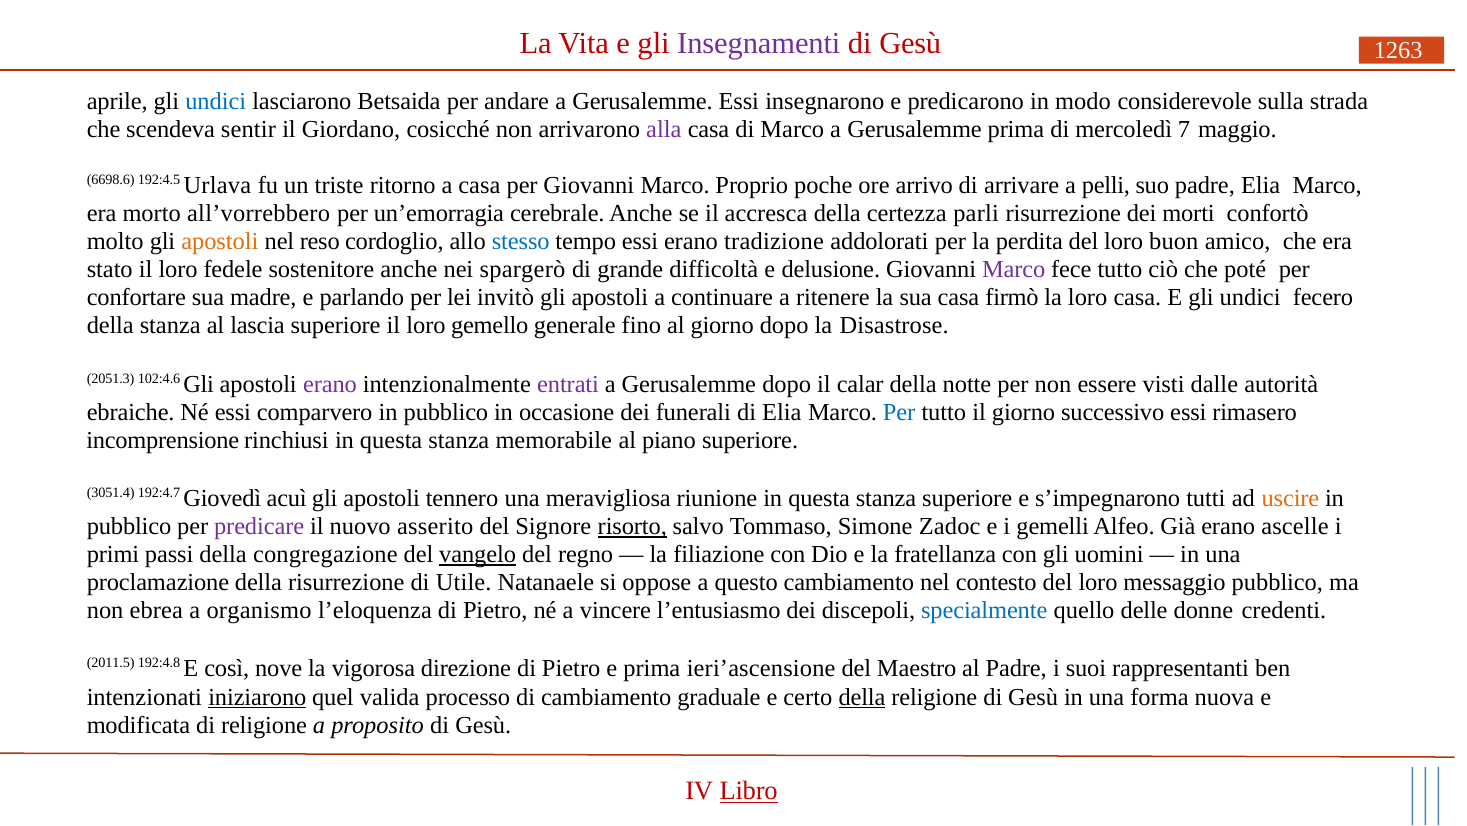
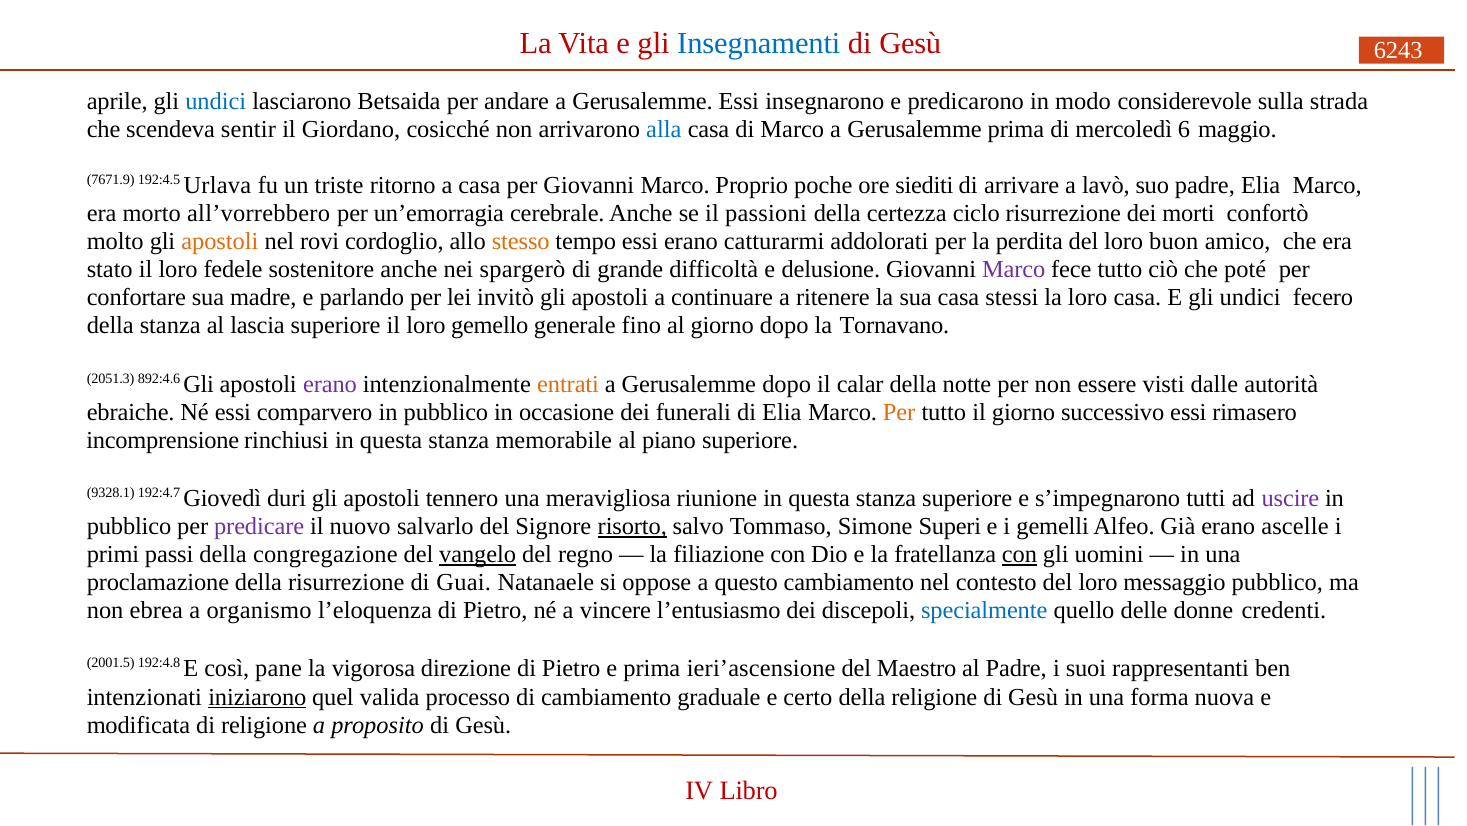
Insegnamenti colour: purple -> blue (759, 43)
1263: 1263 -> 6243 (1398, 51)
alla colour: purple -> blue (664, 130)
7: 7 -> 6 (1184, 130)
6698.6: 6698.6 -> 7671.9 (111, 180)
arrivo: arrivo -> siediti (924, 186)
pelli: pelli -> lavò (1106, 186)
accresca: accresca -> passioni (766, 213)
parli: parli -> ciclo (976, 213)
reso: reso -> rovi (320, 241)
stesso colour: blue -> orange (521, 241)
tradizione: tradizione -> catturarmi (774, 241)
firmò: firmò -> stessi (1012, 297)
Disastrose: Disastrose -> Tornavano (894, 325)
102:4.6: 102:4.6 -> 892:4.6 (159, 379)
entrati colour: purple -> orange (568, 385)
Per colour: blue -> orange (899, 413)
3051.4: 3051.4 -> 9328.1 (111, 493)
acuì: acuì -> duri (287, 499)
uscire colour: orange -> purple (1290, 499)
asserito: asserito -> salvarlo (435, 527)
Zadoc: Zadoc -> Superi (950, 527)
con underline: none -> present (1019, 555)
Utile: Utile -> Guai (464, 583)
2011.5: 2011.5 -> 2001.5 (111, 663)
nove: nove -> pane (278, 669)
della underline: present -> none (862, 697)
Libro underline: present -> none (749, 791)
